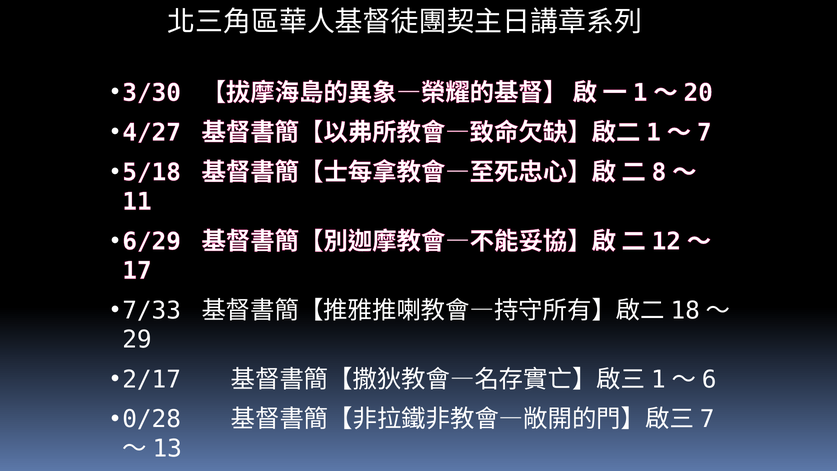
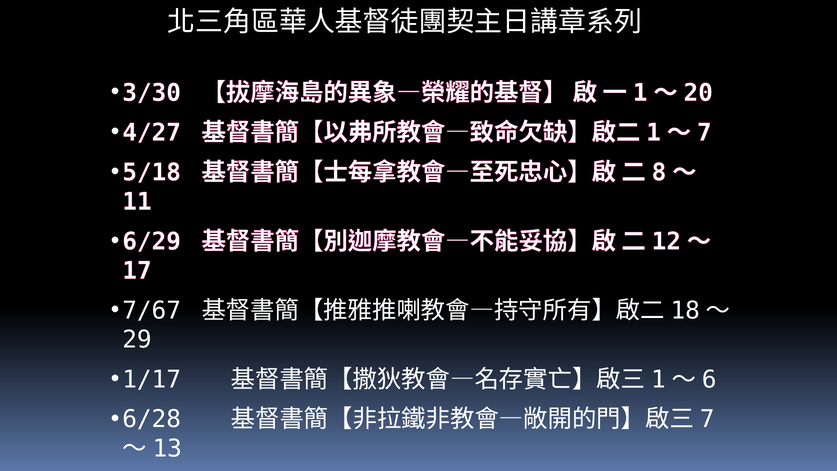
7/33: 7/33 -> 7/67 (152, 310)
2/17: 2/17 -> 1/17 (152, 379)
0/28: 0/28 -> 6/28 (152, 419)
